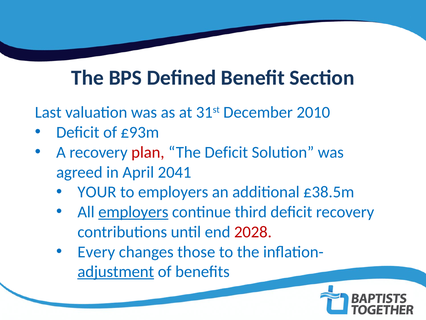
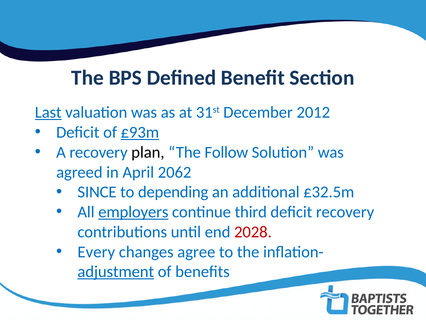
Last underline: none -> present (48, 112)
2010: 2010 -> 2012 (313, 112)
£93m underline: none -> present (140, 132)
plan colour: red -> black (148, 152)
The Deficit: Deficit -> Follow (226, 152)
2041: 2041 -> 2062 (175, 172)
YOUR: YOUR -> SINCE (97, 192)
to employers: employers -> depending (173, 192)
£38.5m: £38.5m -> £32.5m (329, 192)
those: those -> agree (196, 252)
